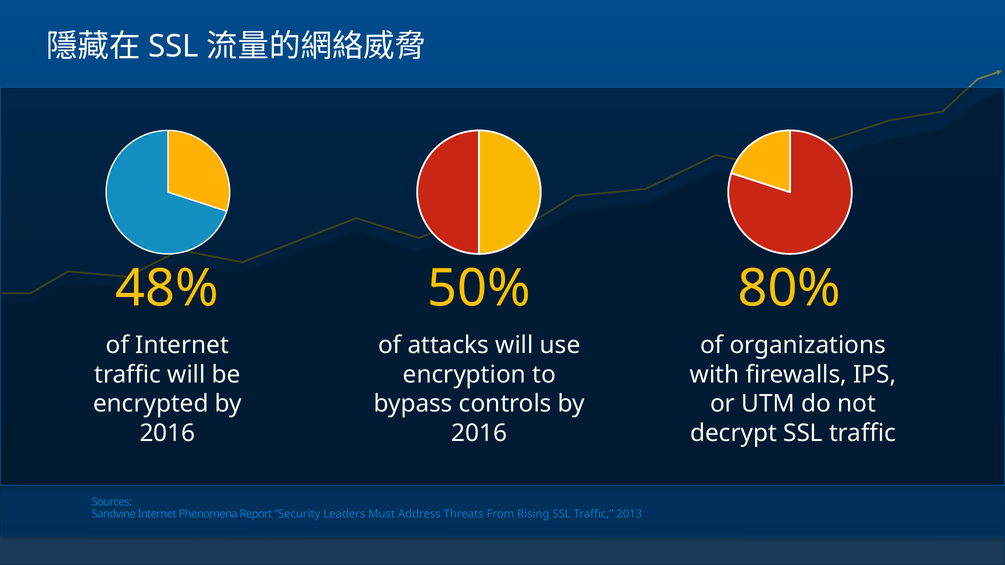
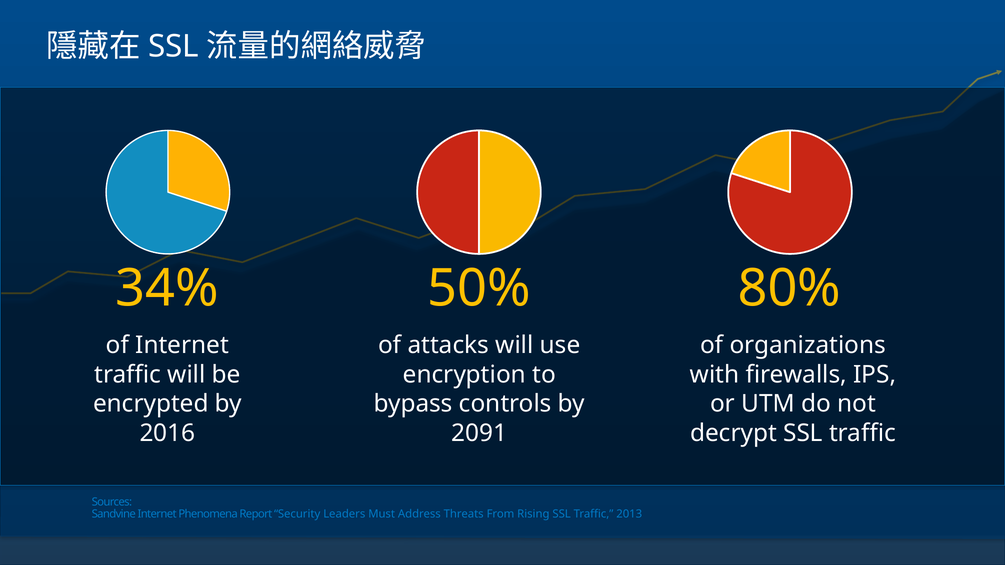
48%: 48% -> 34% (167, 288)
2016: 2016 -> 2091 (479, 433)
